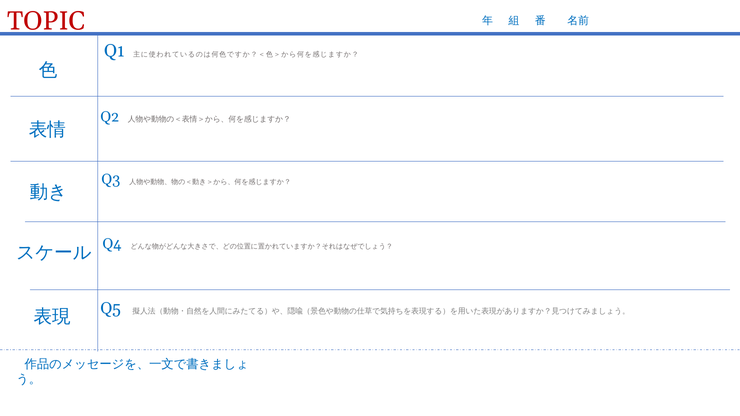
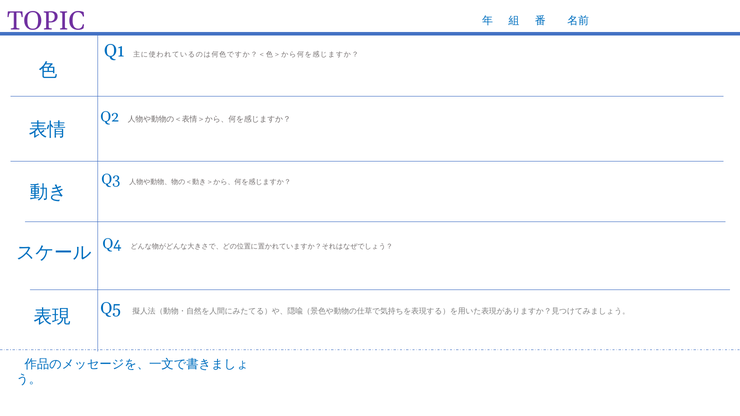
TOPIC colour: red -> purple (46, 21)
